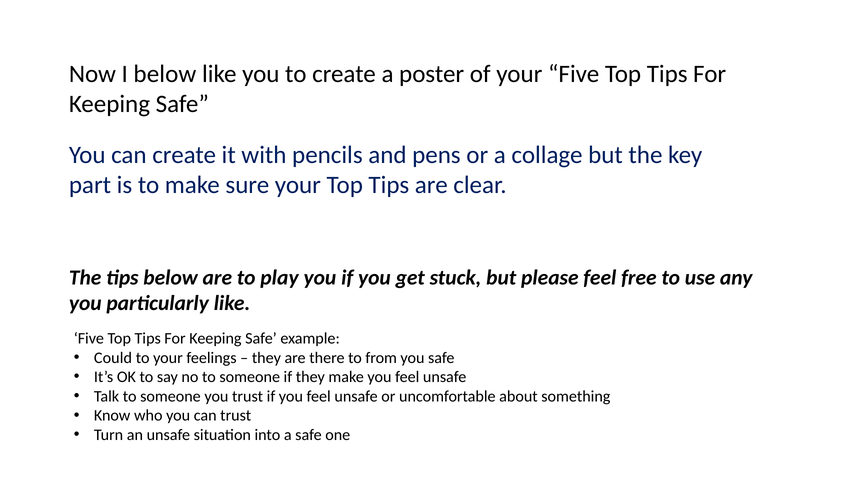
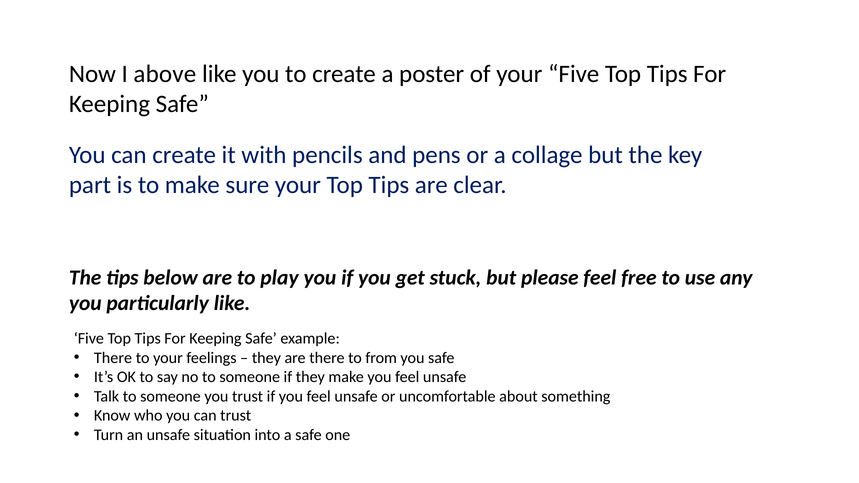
I below: below -> above (165, 74)
Could: Could -> There (113, 358)
